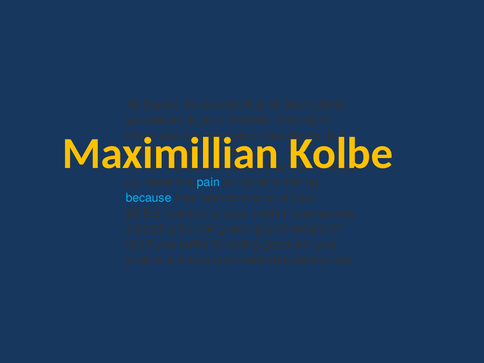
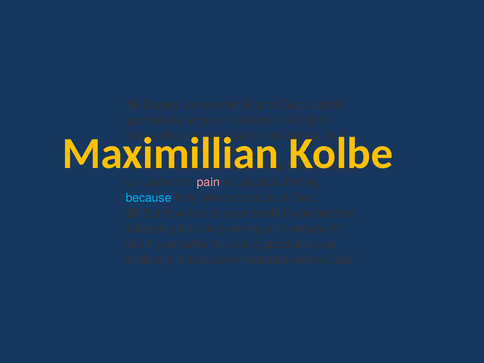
pain colour: light blue -> pink (208, 182)
